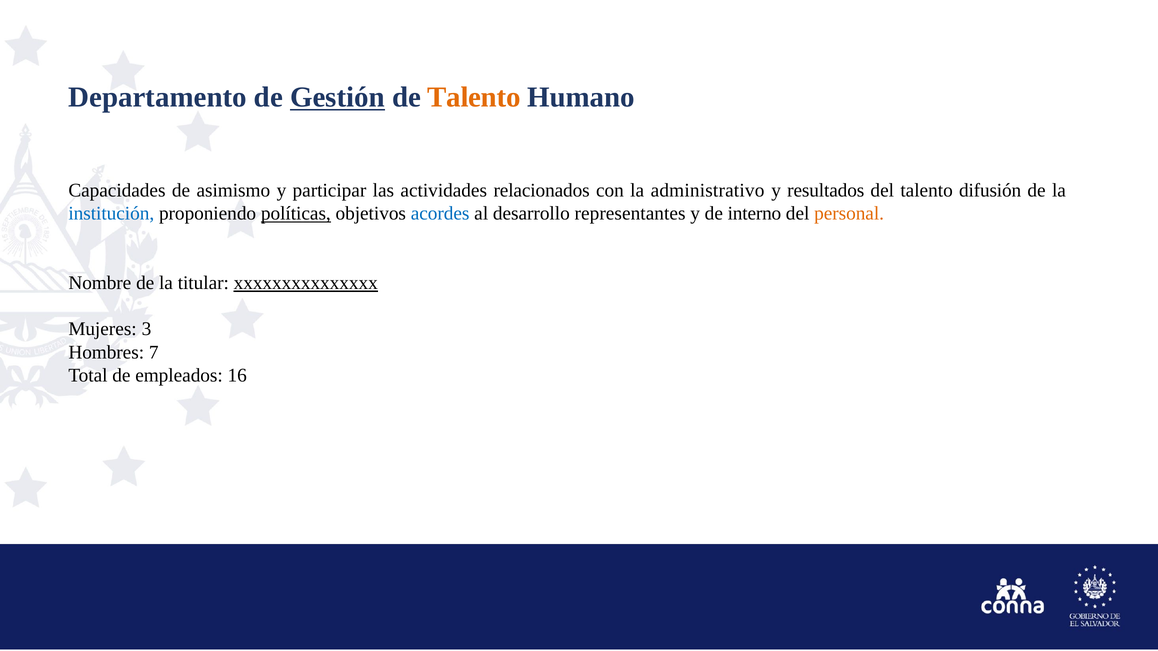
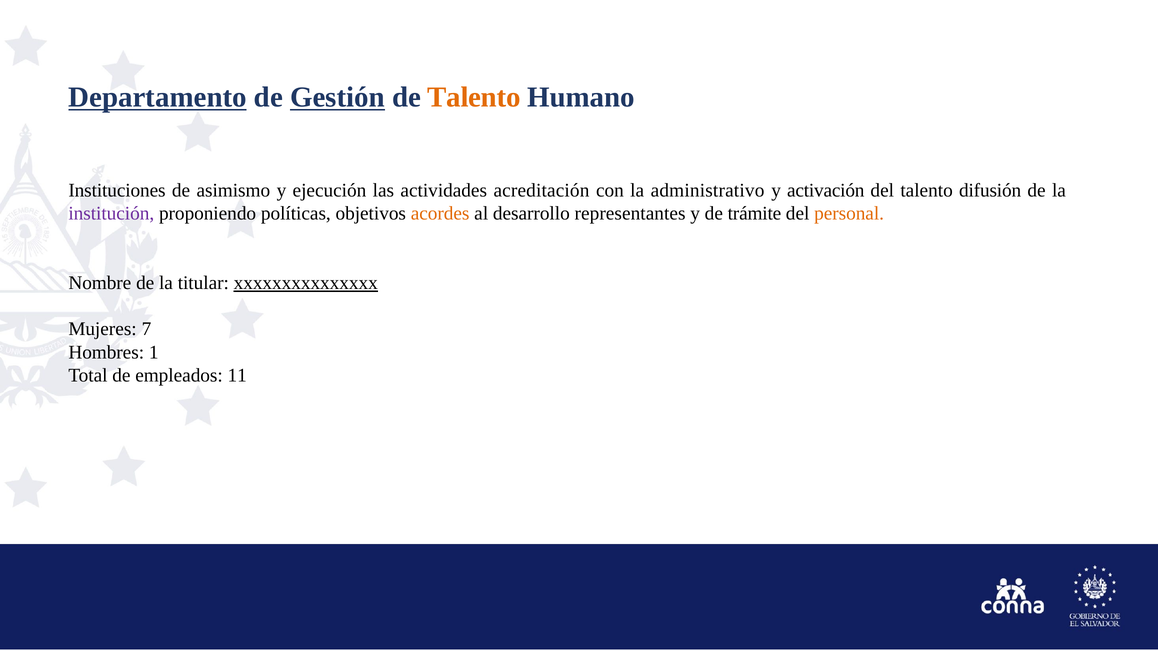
Departamento underline: none -> present (158, 97)
Capacidades: Capacidades -> Instituciones (117, 191)
participar: participar -> ejecución (329, 191)
relacionados: relacionados -> acreditación (541, 191)
resultados: resultados -> activación (826, 191)
institución colour: blue -> purple (111, 214)
políticas underline: present -> none (296, 214)
acordes colour: blue -> orange (440, 214)
interno: interno -> trámite (754, 214)
3: 3 -> 7 (146, 329)
7: 7 -> 1 (154, 352)
16: 16 -> 11 (237, 376)
